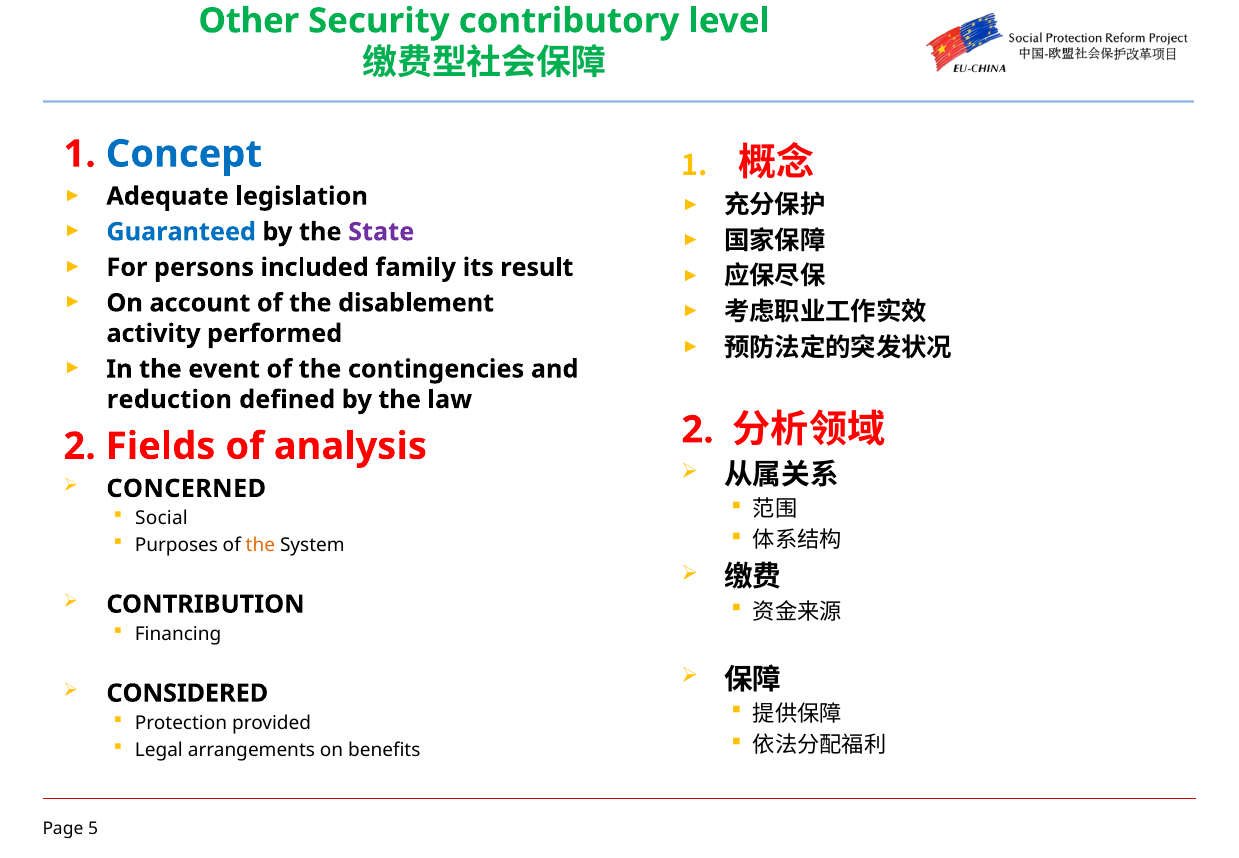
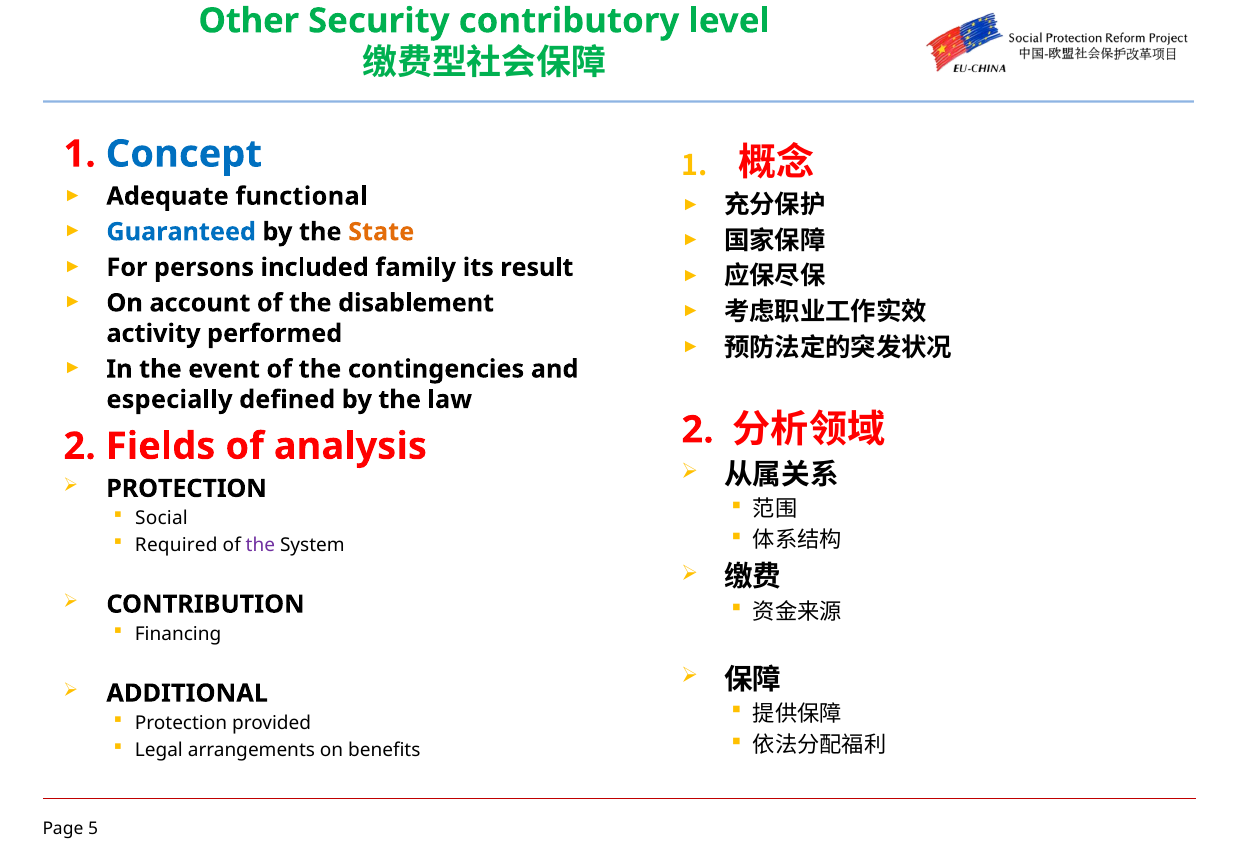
legislation: legislation -> functional (301, 196)
State colour: purple -> orange (381, 232)
reduction: reduction -> especially (169, 400)
CONCERNED: CONCERNED -> PROTECTION (186, 488)
Purposes: Purposes -> Required (176, 545)
the colour: orange -> purple (260, 545)
CONSIDERED: CONSIDERED -> ADDITIONAL (187, 693)
